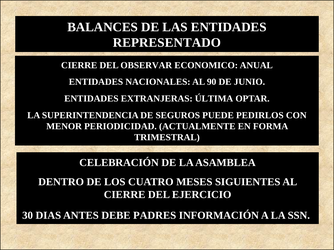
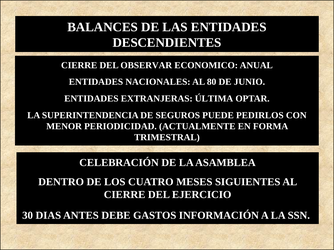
REPRESENTADO: REPRESENTADO -> DESCENDIENTES (167, 43)
90: 90 -> 80 (212, 82)
PADRES: PADRES -> GASTOS (155, 216)
